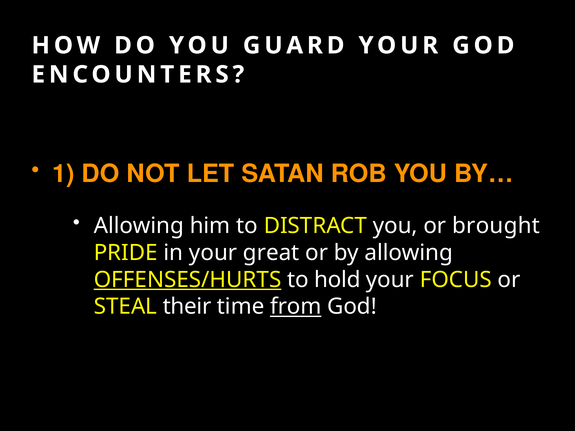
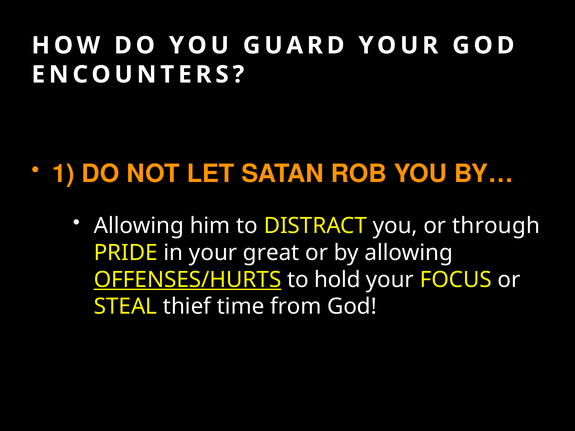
brought: brought -> through (496, 226)
their: their -> thief (187, 307)
from underline: present -> none (296, 307)
